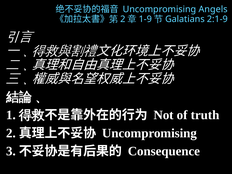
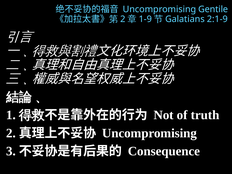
Angels: Angels -> Gentile (213, 9)
